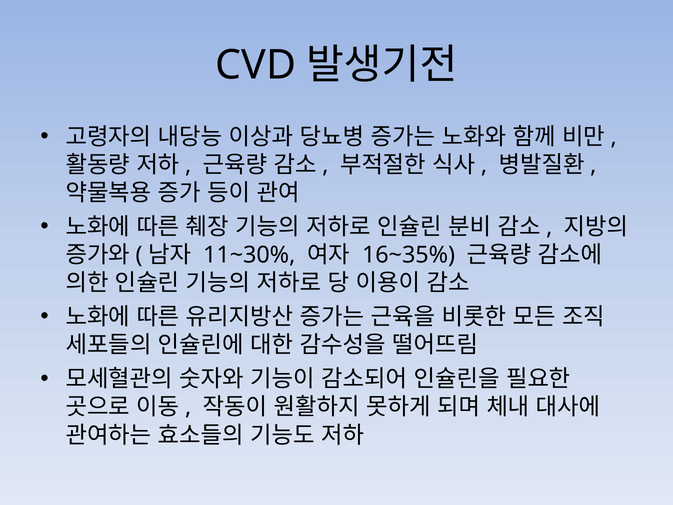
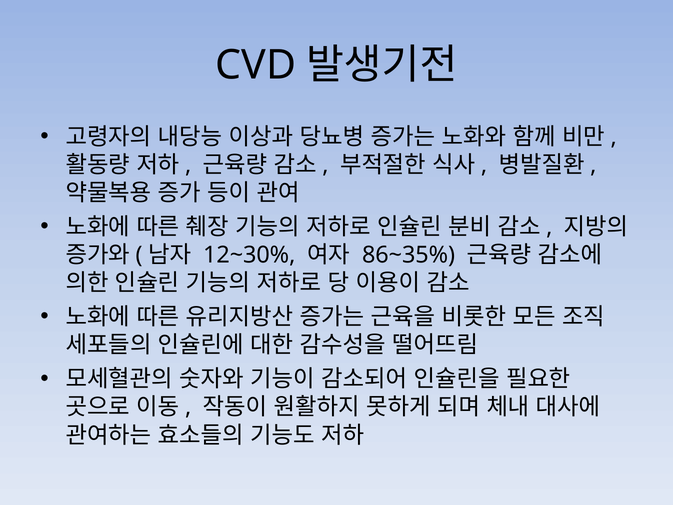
11~30%: 11~30% -> 12~30% (249, 255)
16~35%: 16~35% -> 86~35% (409, 255)
